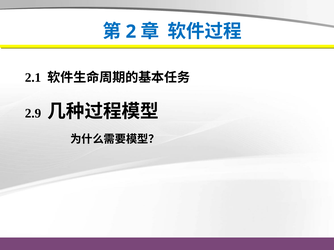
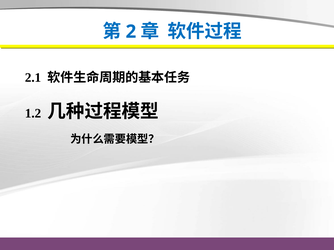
2.9: 2.9 -> 1.2 (33, 114)
